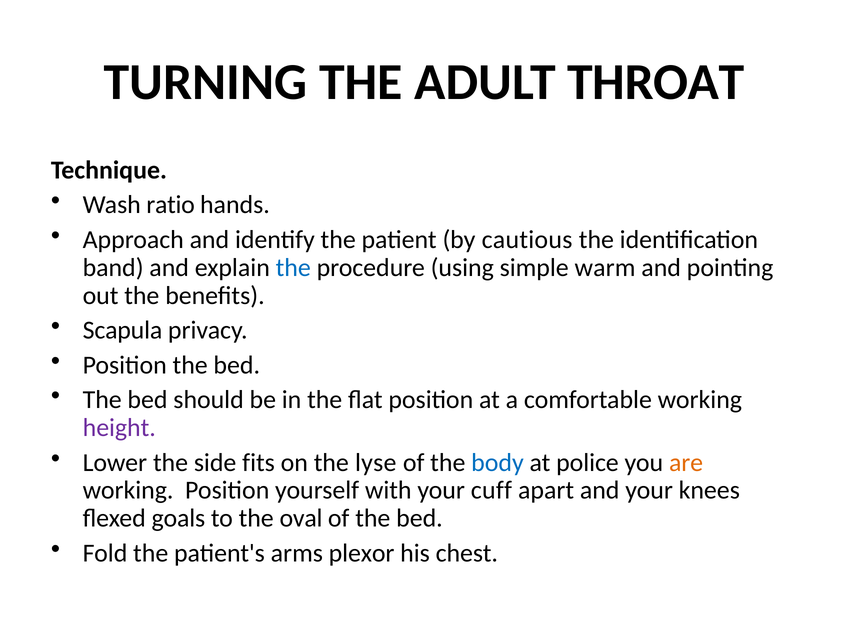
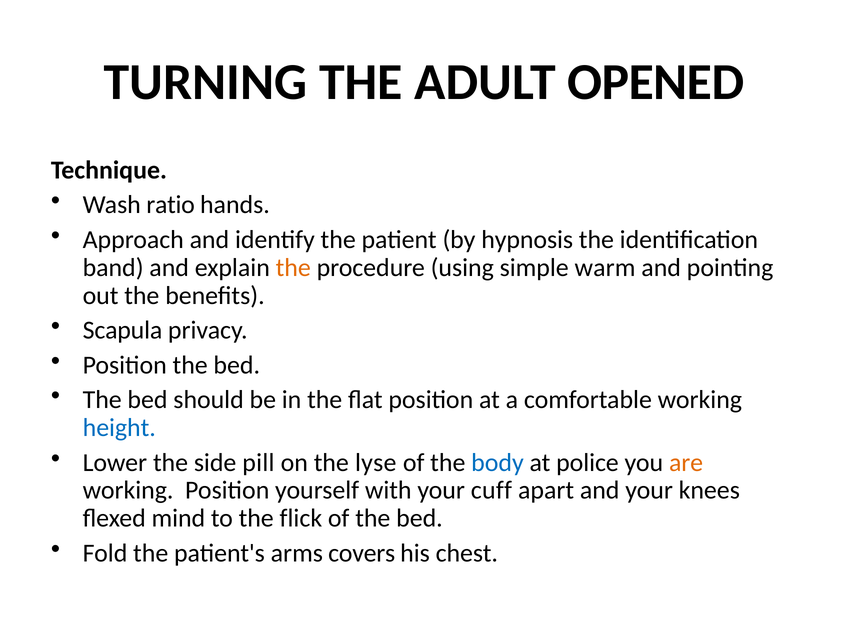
THROAT: THROAT -> OPENED (656, 82)
cautious: cautious -> hypnosis (527, 240)
the colour: blue -> orange (293, 267)
height colour: purple -> blue (119, 428)
fits: fits -> pill (258, 462)
goals: goals -> mind (178, 518)
oval: oval -> flick (301, 518)
plexor: plexor -> covers (362, 553)
